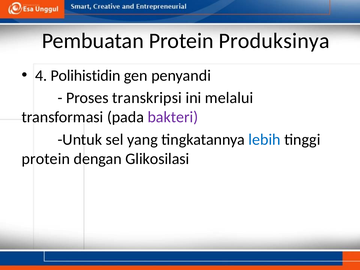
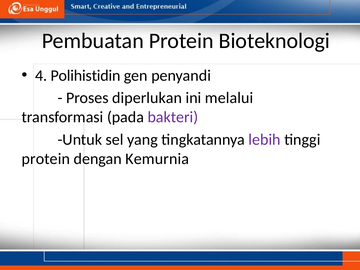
Produksinya: Produksinya -> Bioteknologi (274, 41)
transkripsi: transkripsi -> diperlukan (147, 98)
lebih colour: blue -> purple (265, 140)
Glikosilasi: Glikosilasi -> Kemurnia (157, 159)
